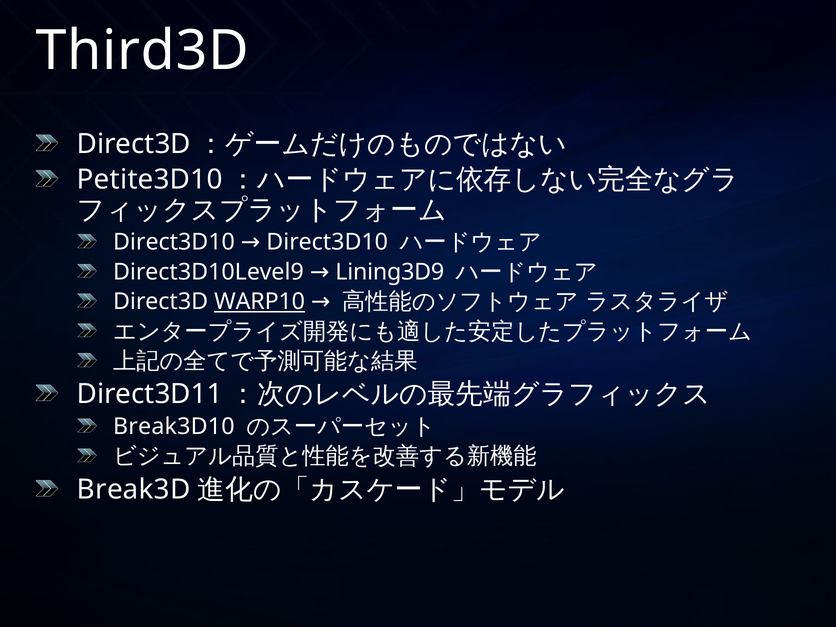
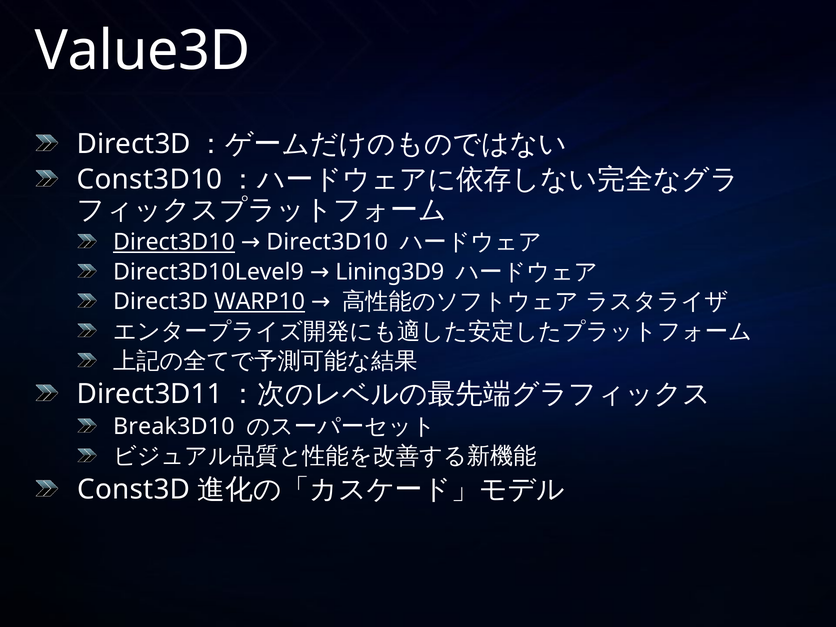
Third3D: Third3D -> Value3D (143, 51)
Petite3D10: Petite3D10 -> Const3D10 (150, 180)
Direct3D10 underline: none -> present (174, 242)
Break3D: Break3D -> Const3D (134, 489)
